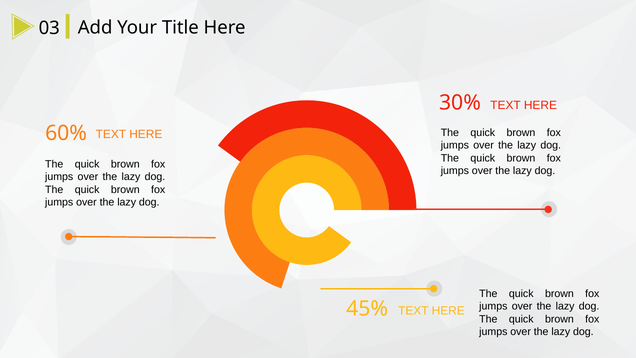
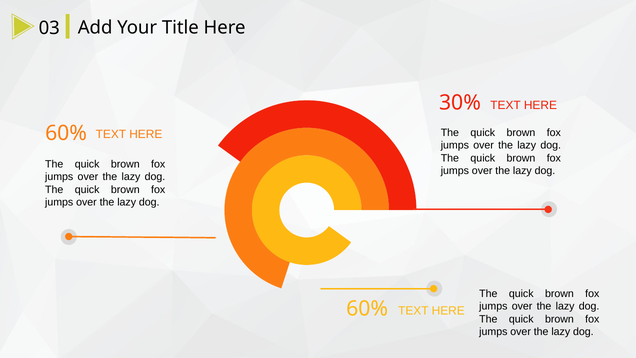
45%: 45% -> 60% (367, 308)
